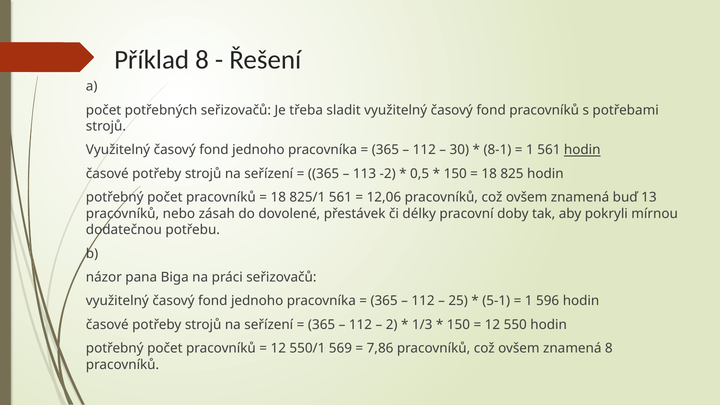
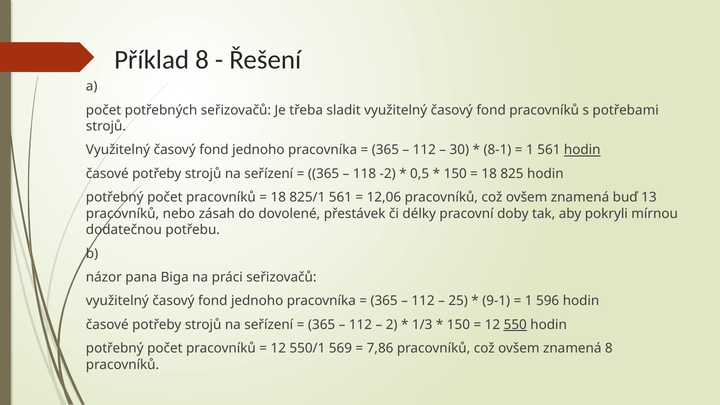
113: 113 -> 118 (365, 174)
5-1: 5-1 -> 9-1 (496, 301)
550 underline: none -> present (515, 325)
